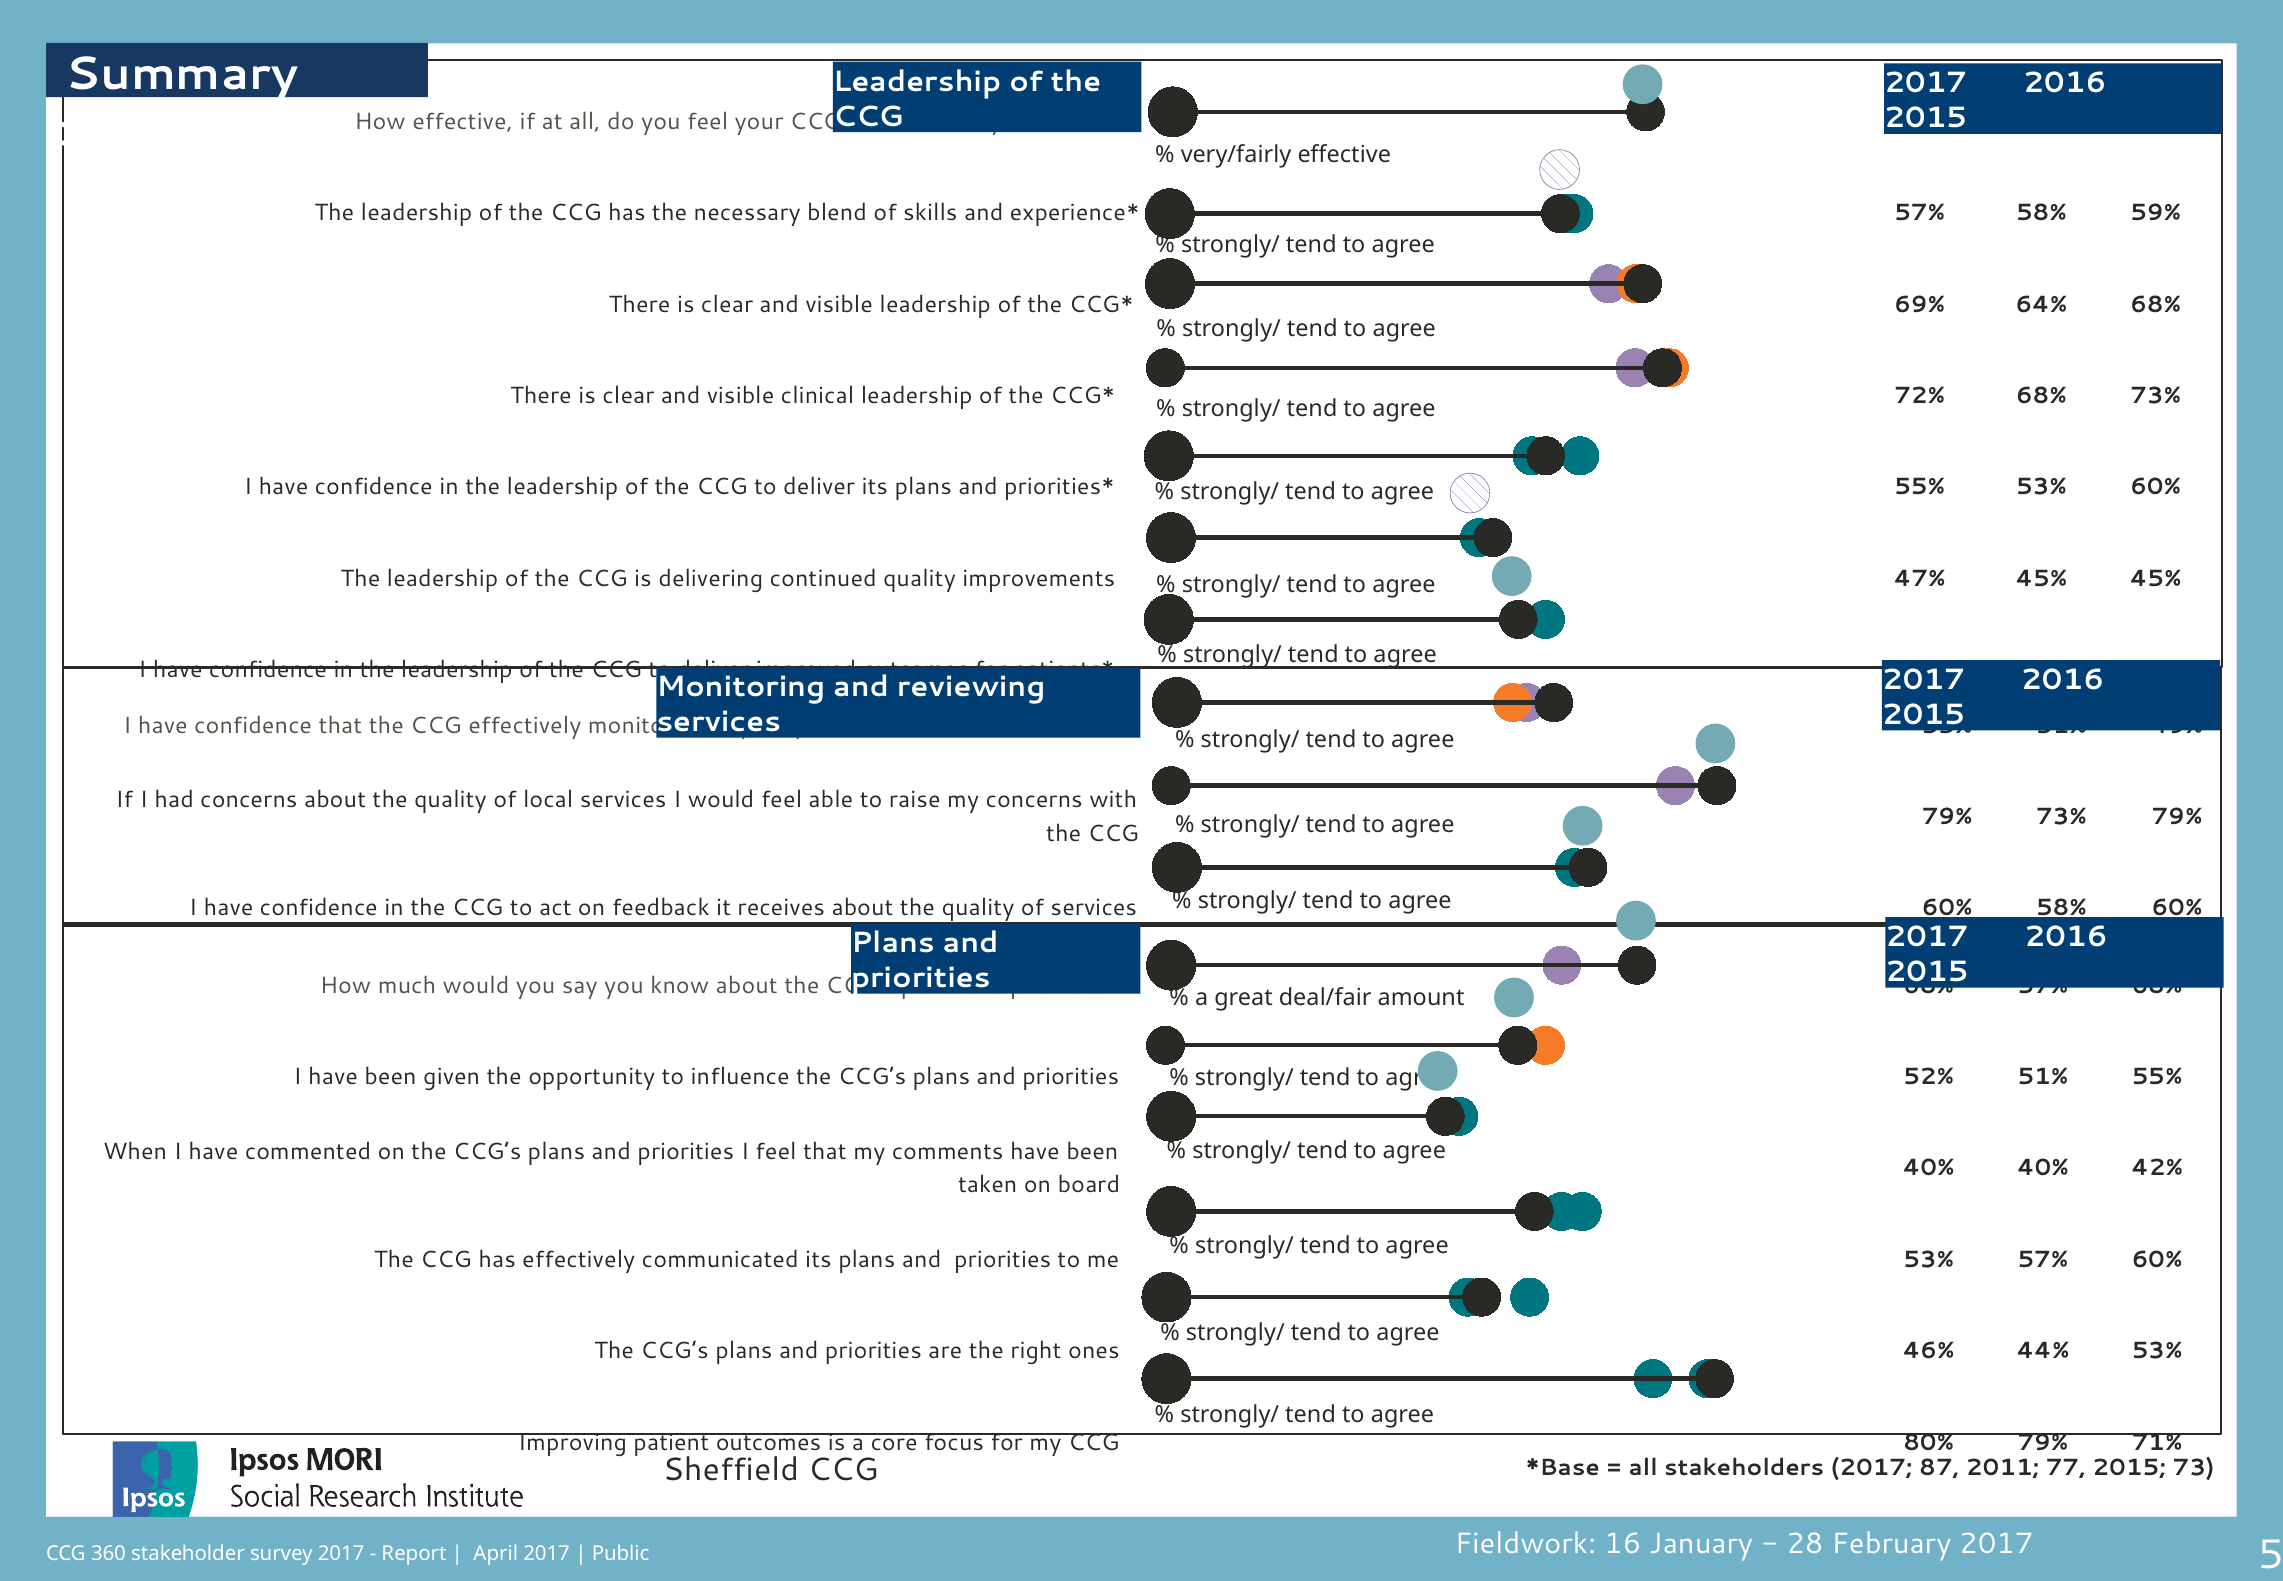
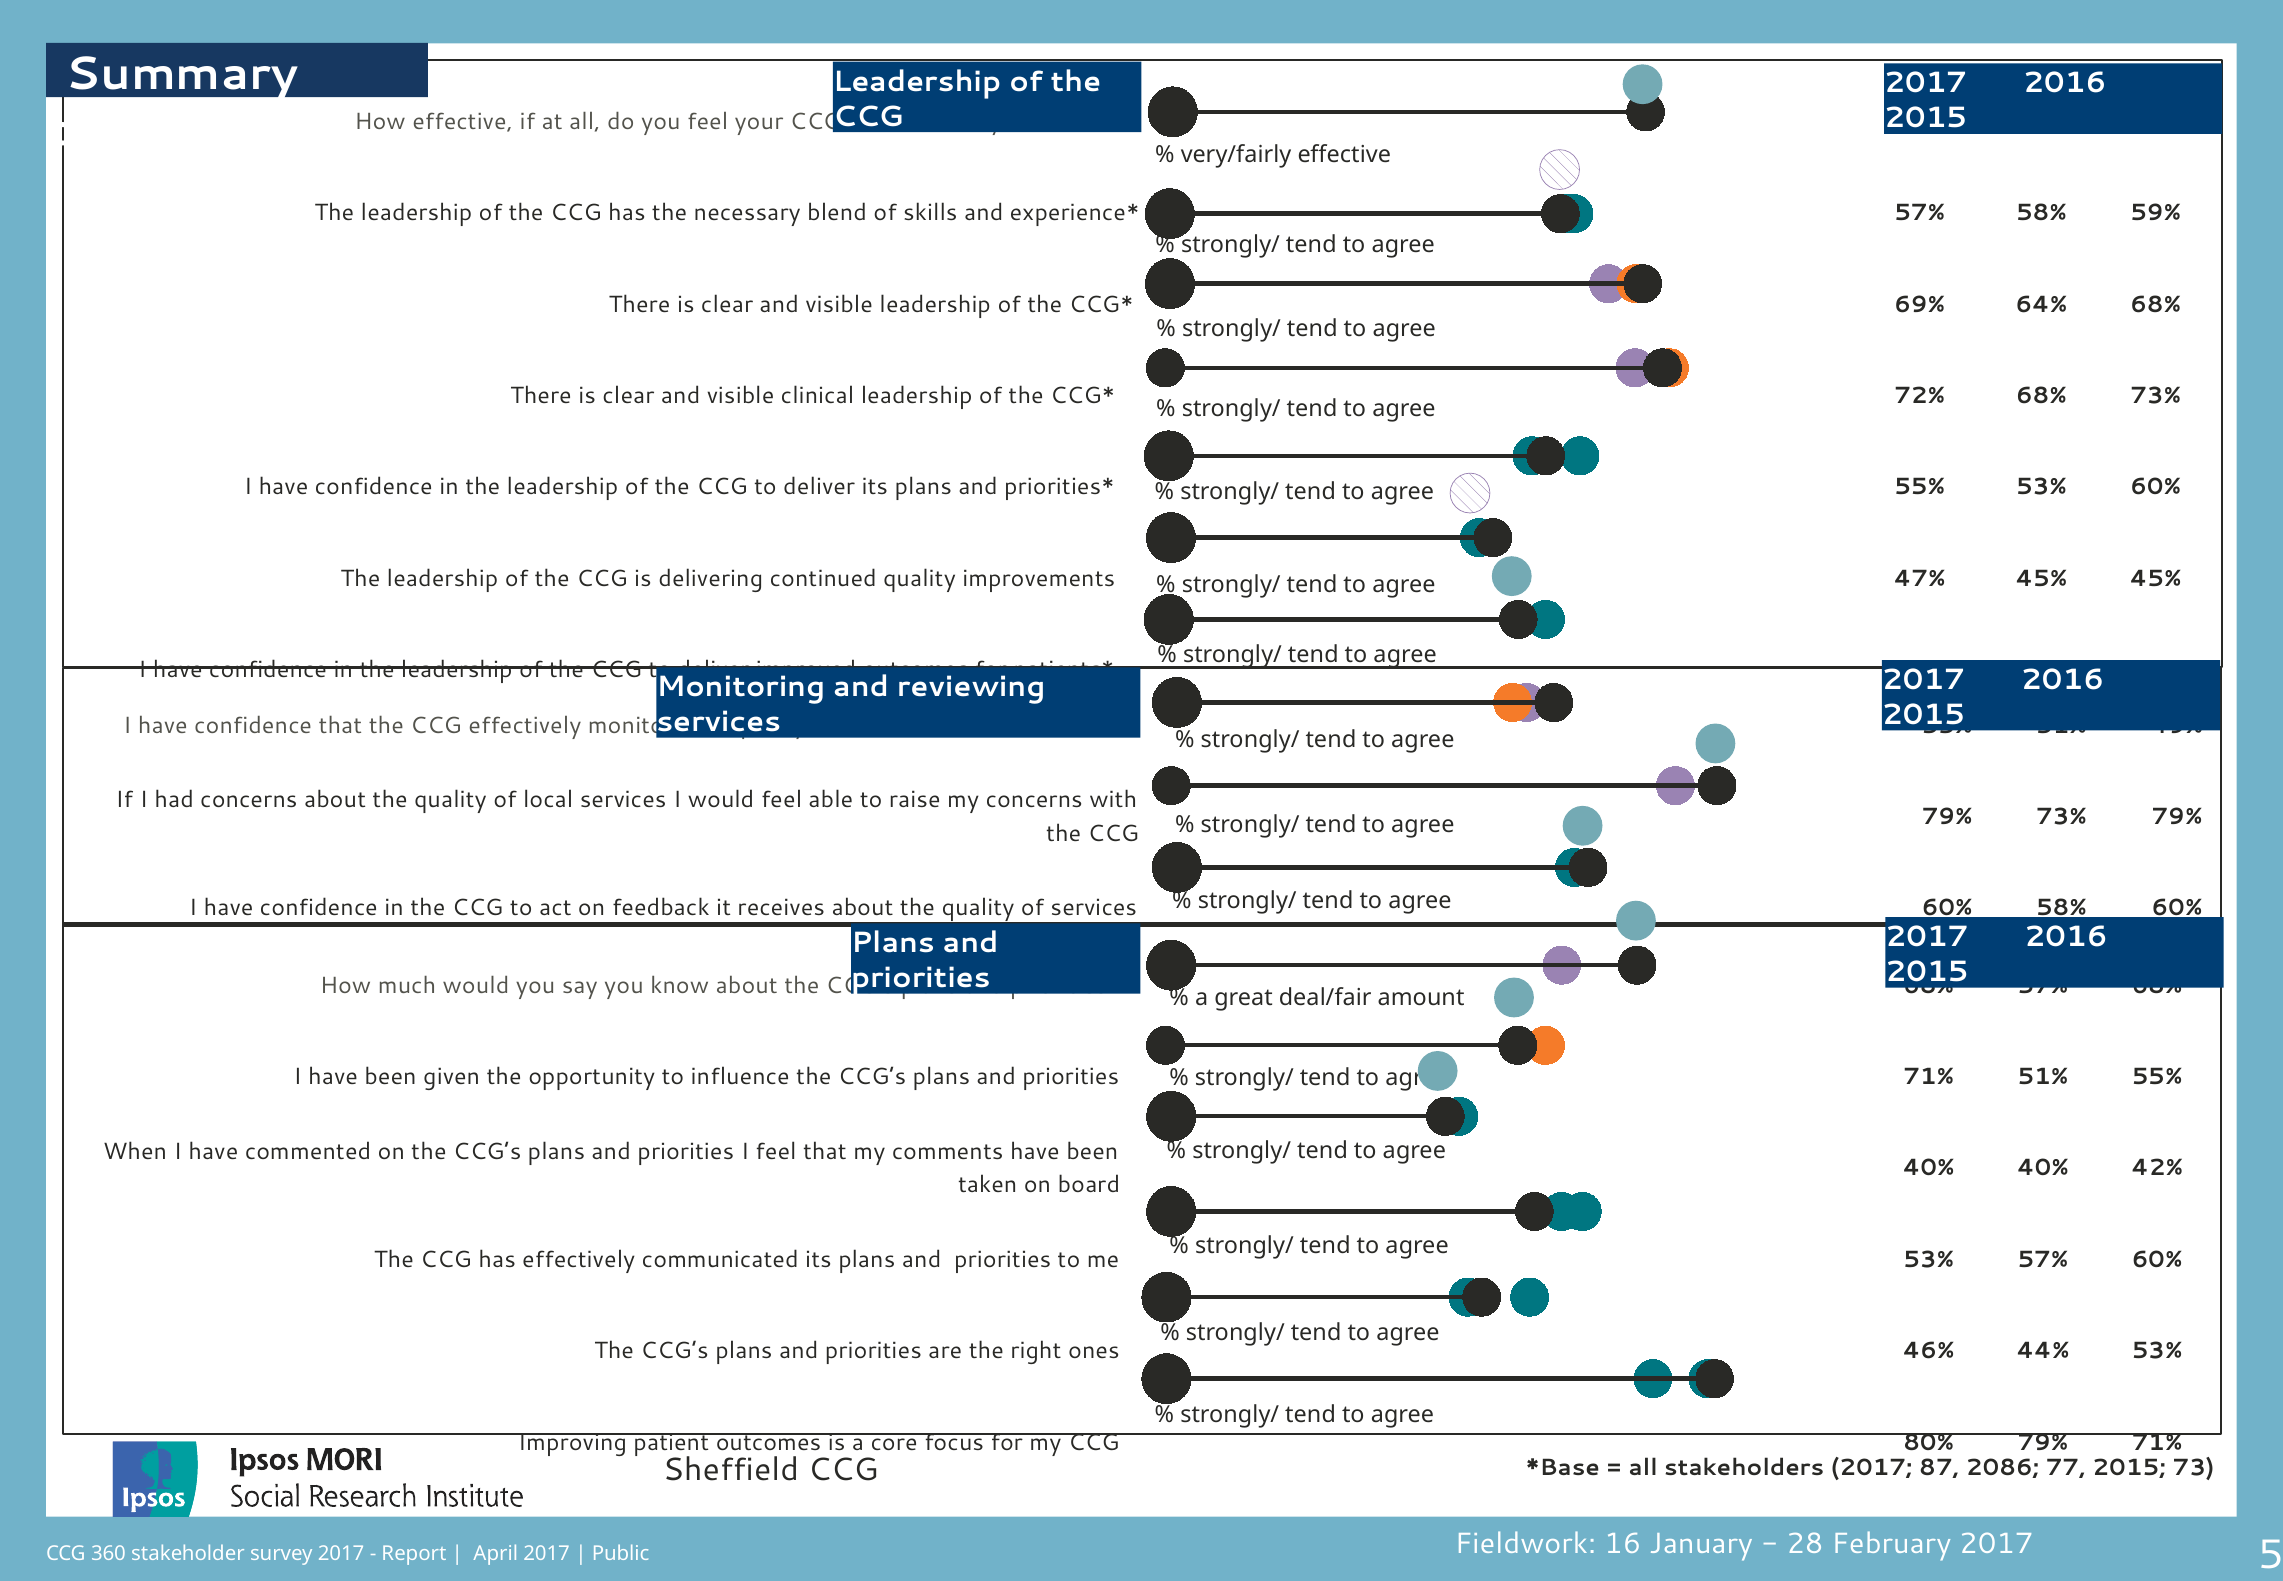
priorities 52%: 52% -> 71% (1928, 1077)
2011: 2011 -> 2086 (2003, 1467)
